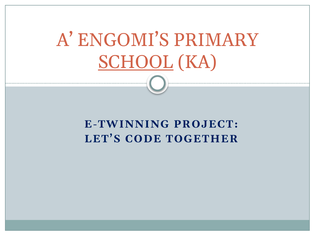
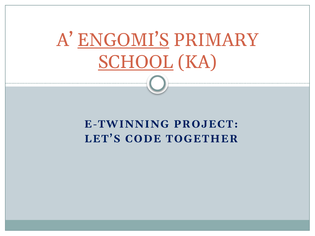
ENGOMI’S underline: none -> present (123, 40)
